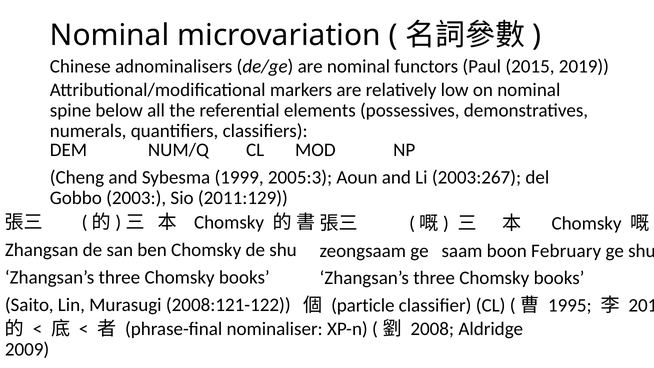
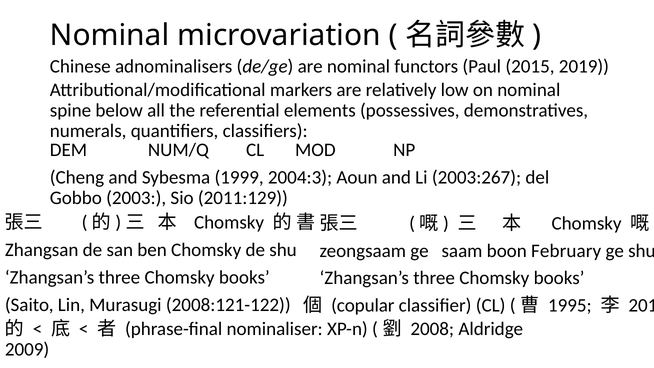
2005:3: 2005:3 -> 2004:3 (300, 177)
particle: particle -> copular (363, 306)
